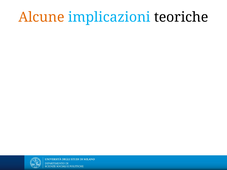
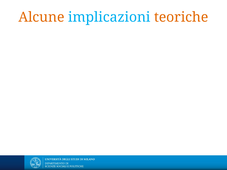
teoriche colour: black -> orange (181, 17)
